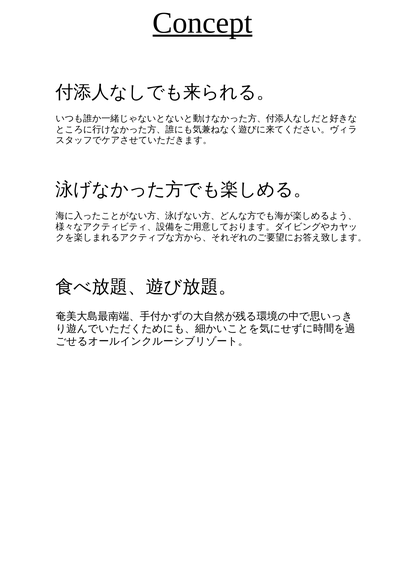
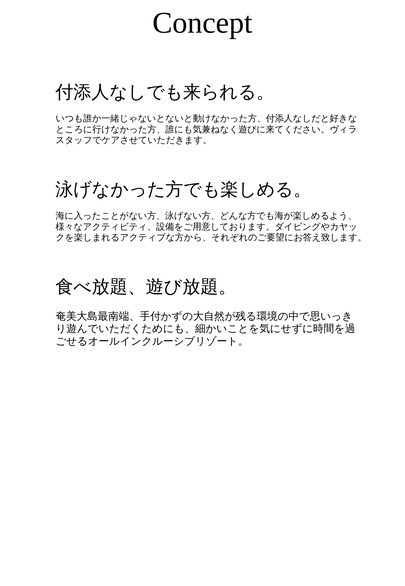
Concept underline: present -> none (202, 23)
